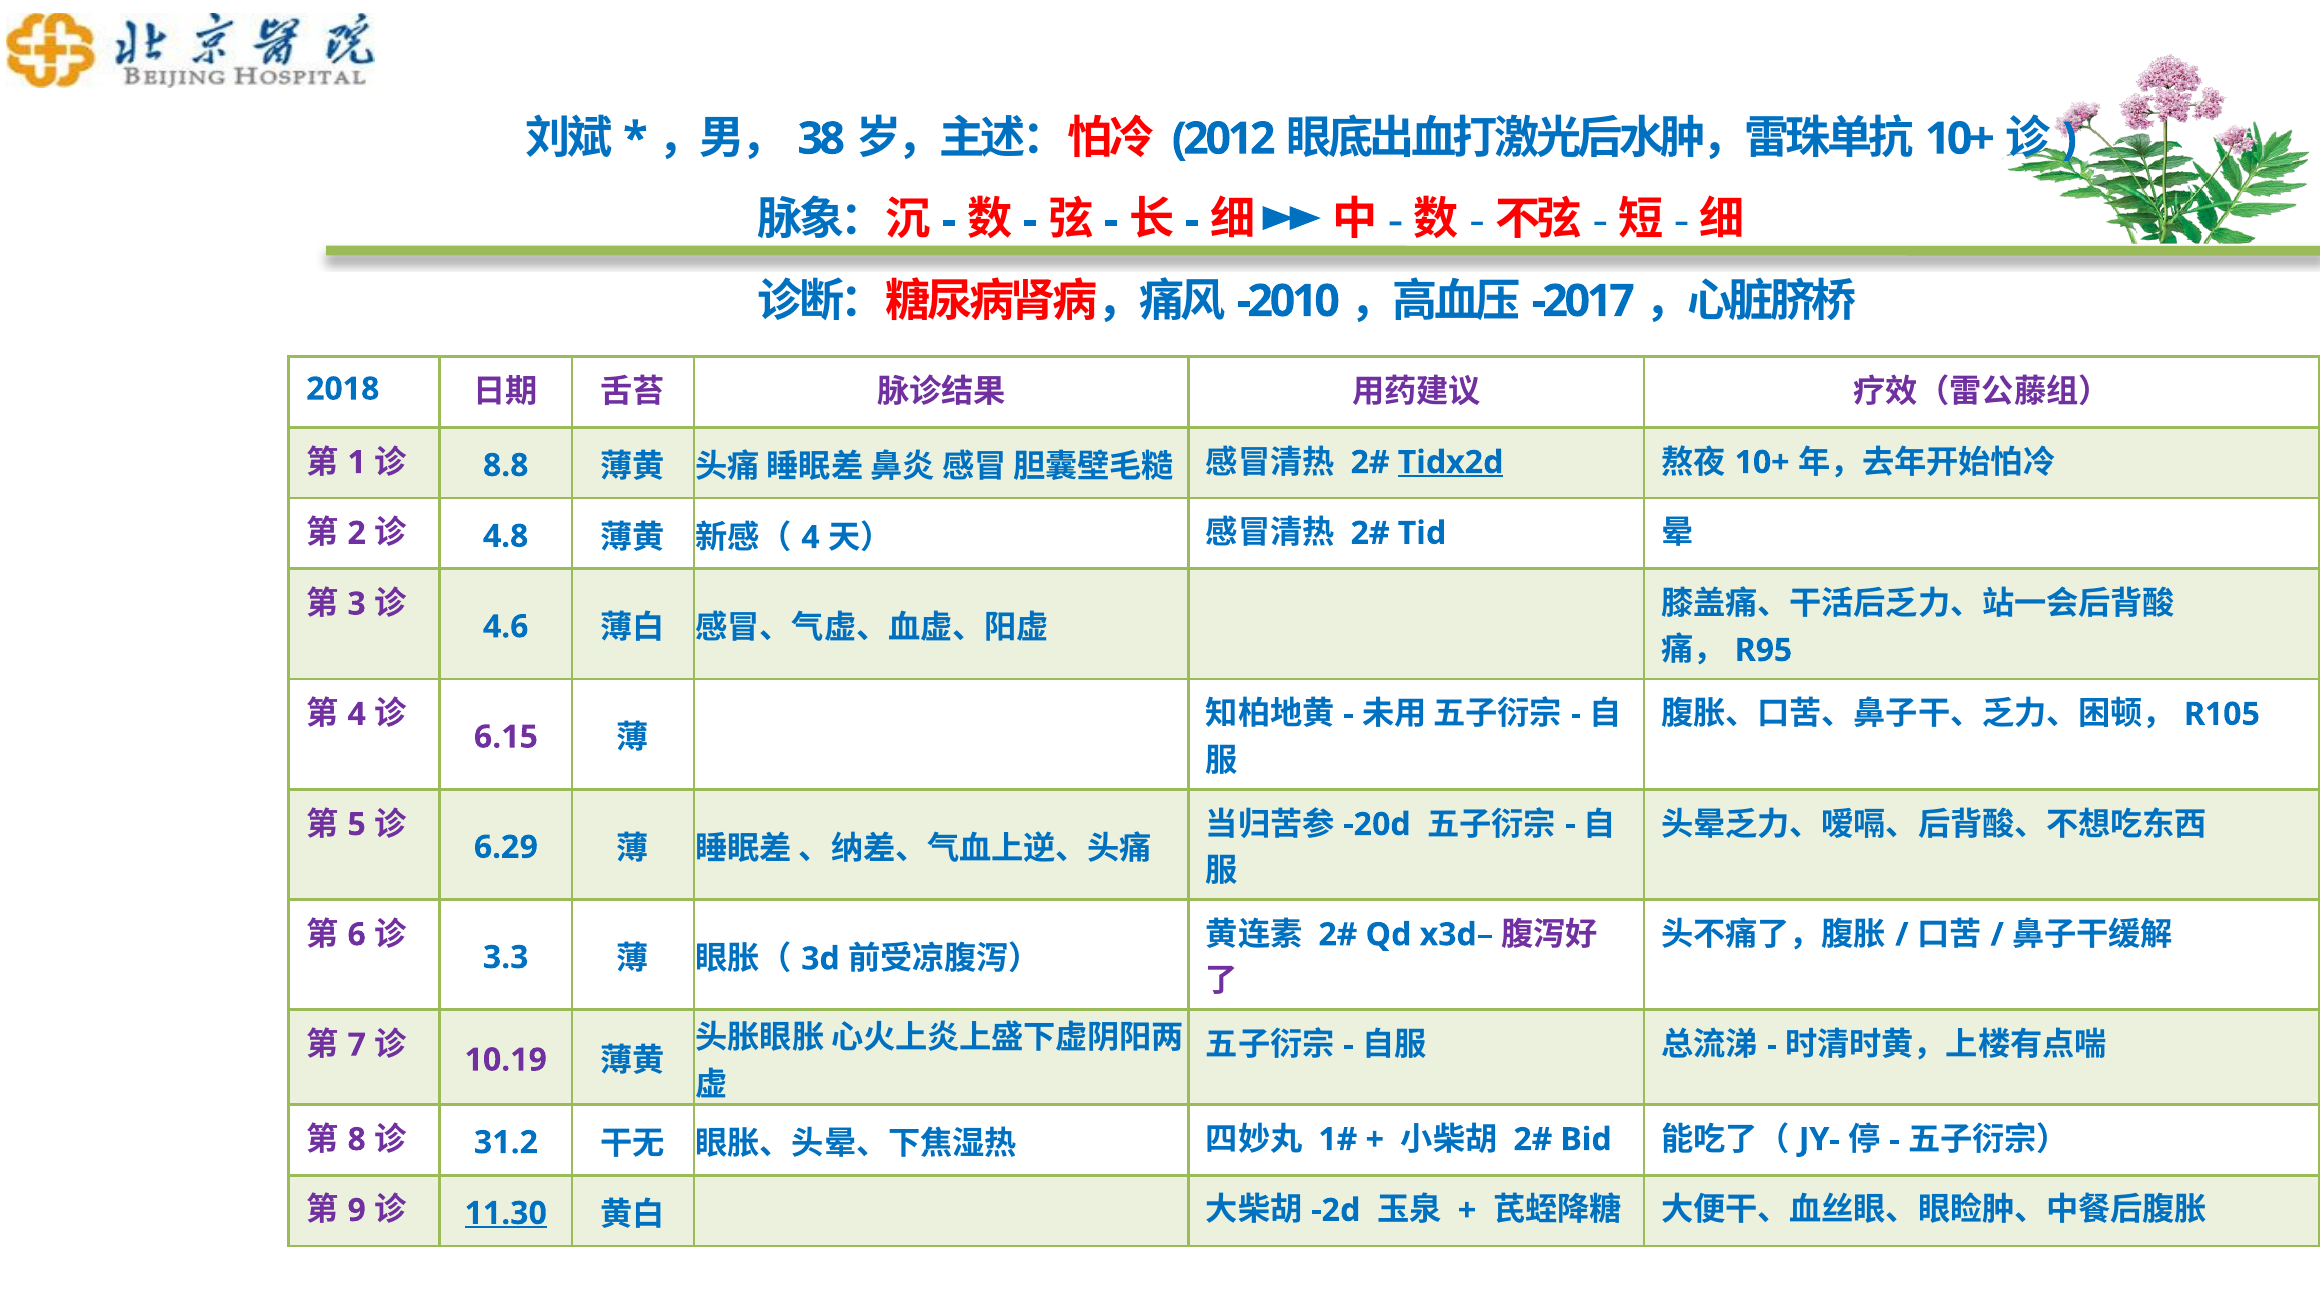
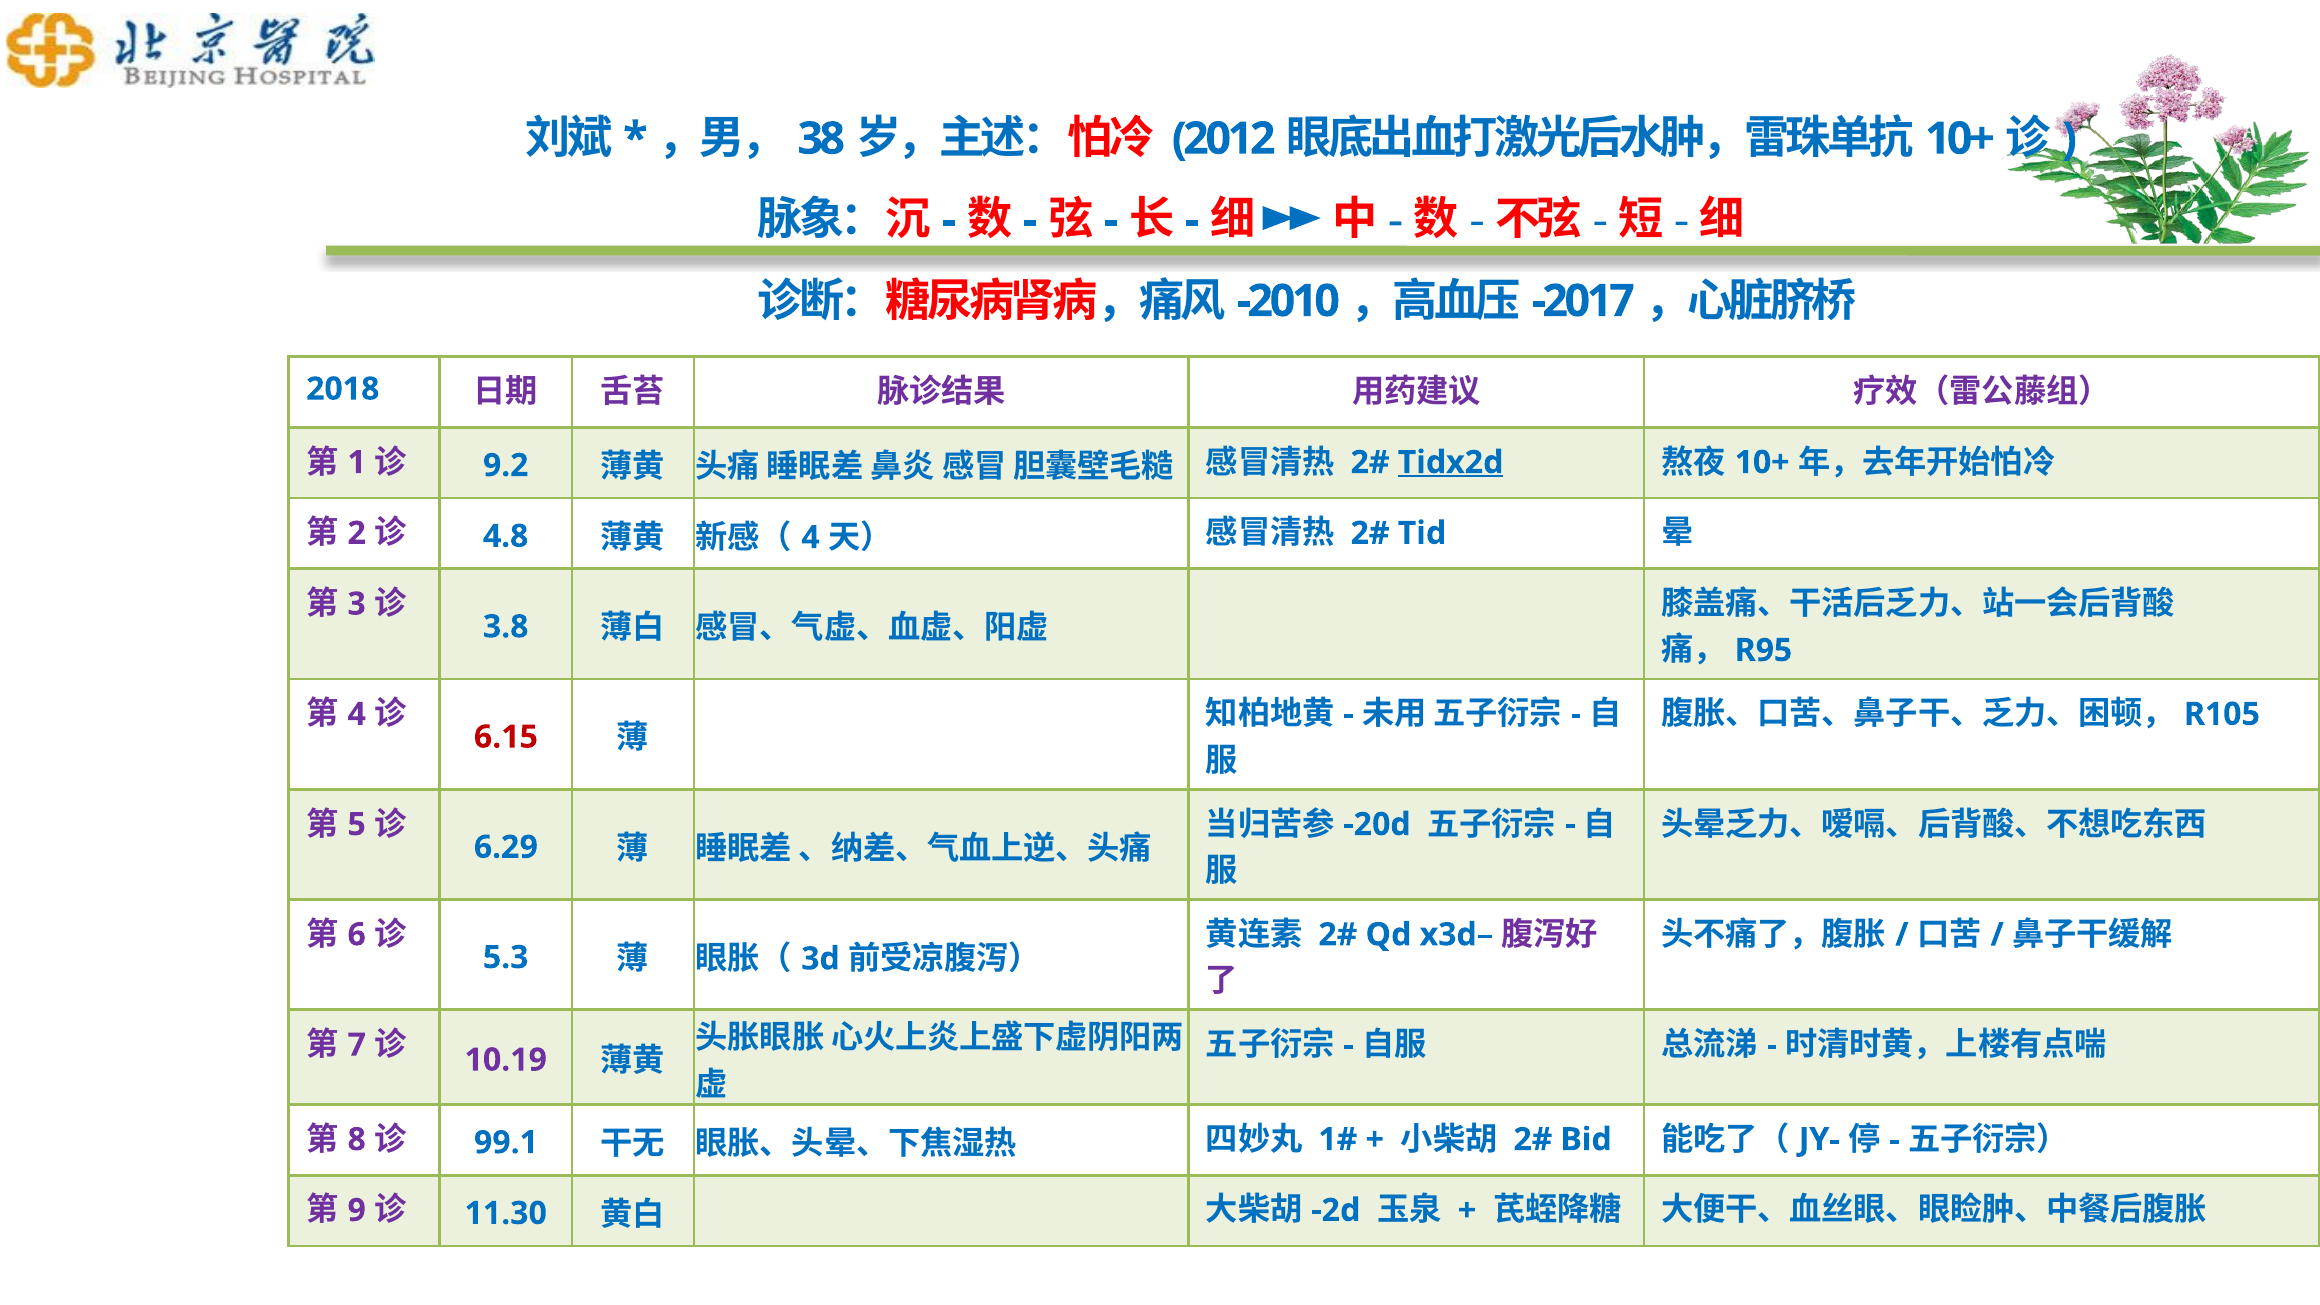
8.8: 8.8 -> 9.2 (506, 465)
4.6: 4.6 -> 3.8 (506, 627)
6.15 colour: purple -> red (506, 737)
3.3: 3.3 -> 5.3 (506, 957)
31.2: 31.2 -> 99.1 (506, 1143)
11.30 underline: present -> none (506, 1213)
